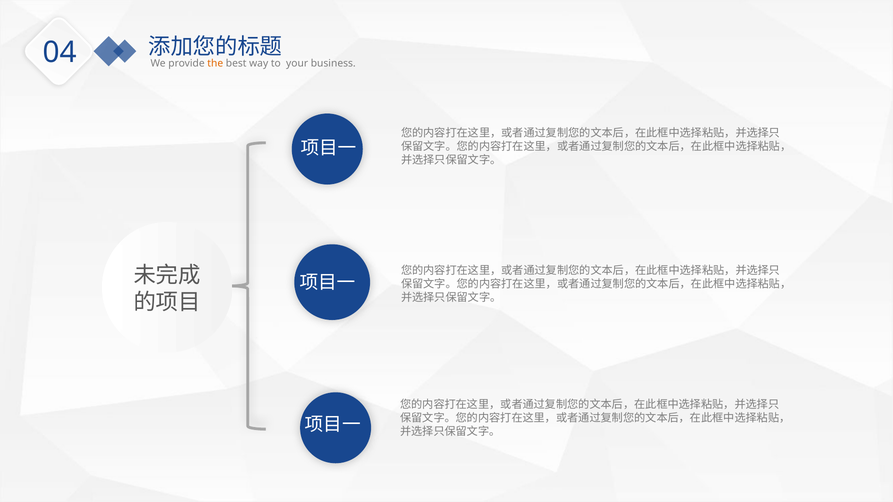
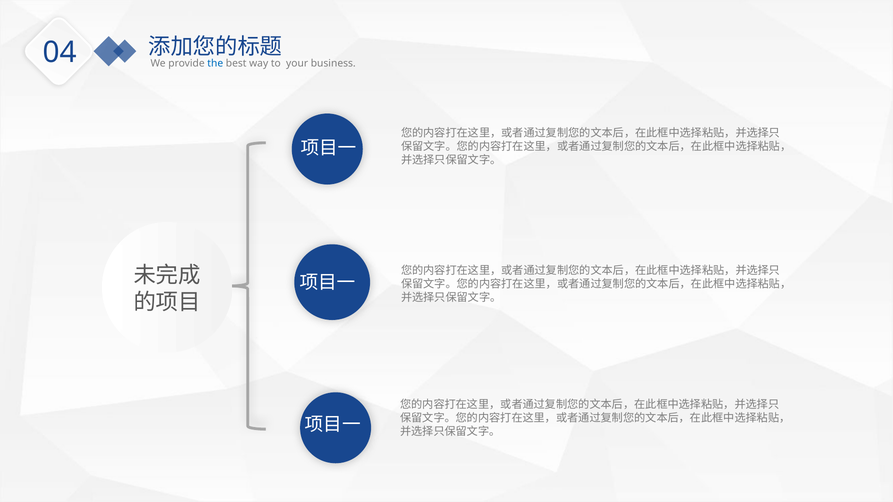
the colour: orange -> blue (215, 63)
